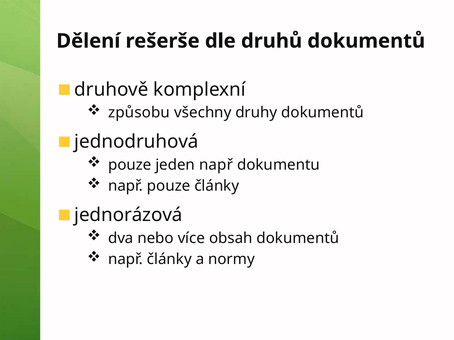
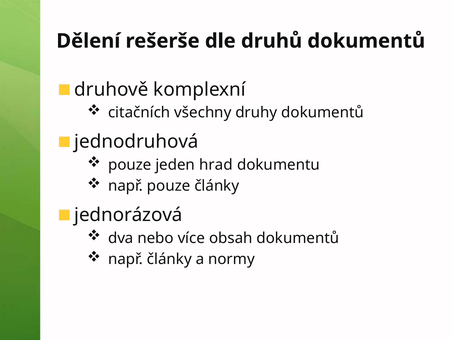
způsobu: způsobu -> citačních (139, 113)
jeden např: např -> hrad (216, 165)
